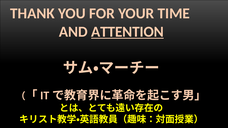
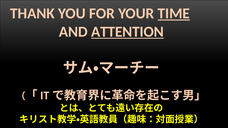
TIME underline: none -> present (174, 14)
